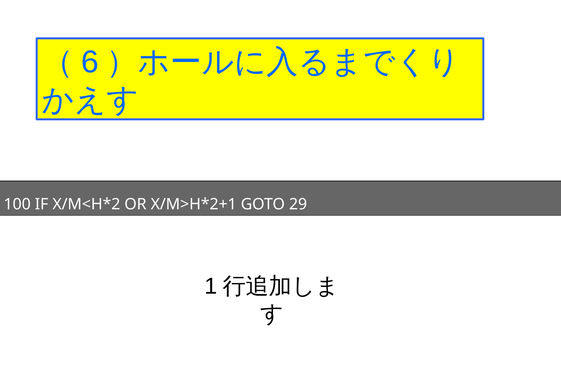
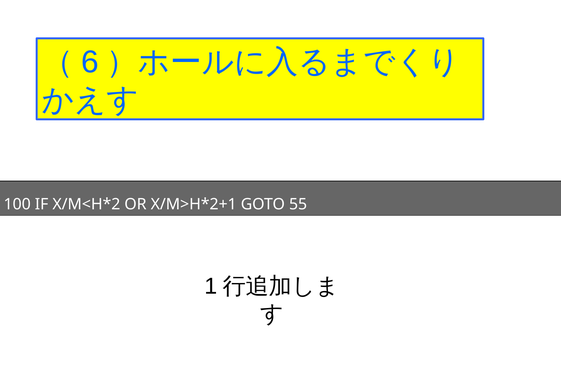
29: 29 -> 55 (298, 205)
